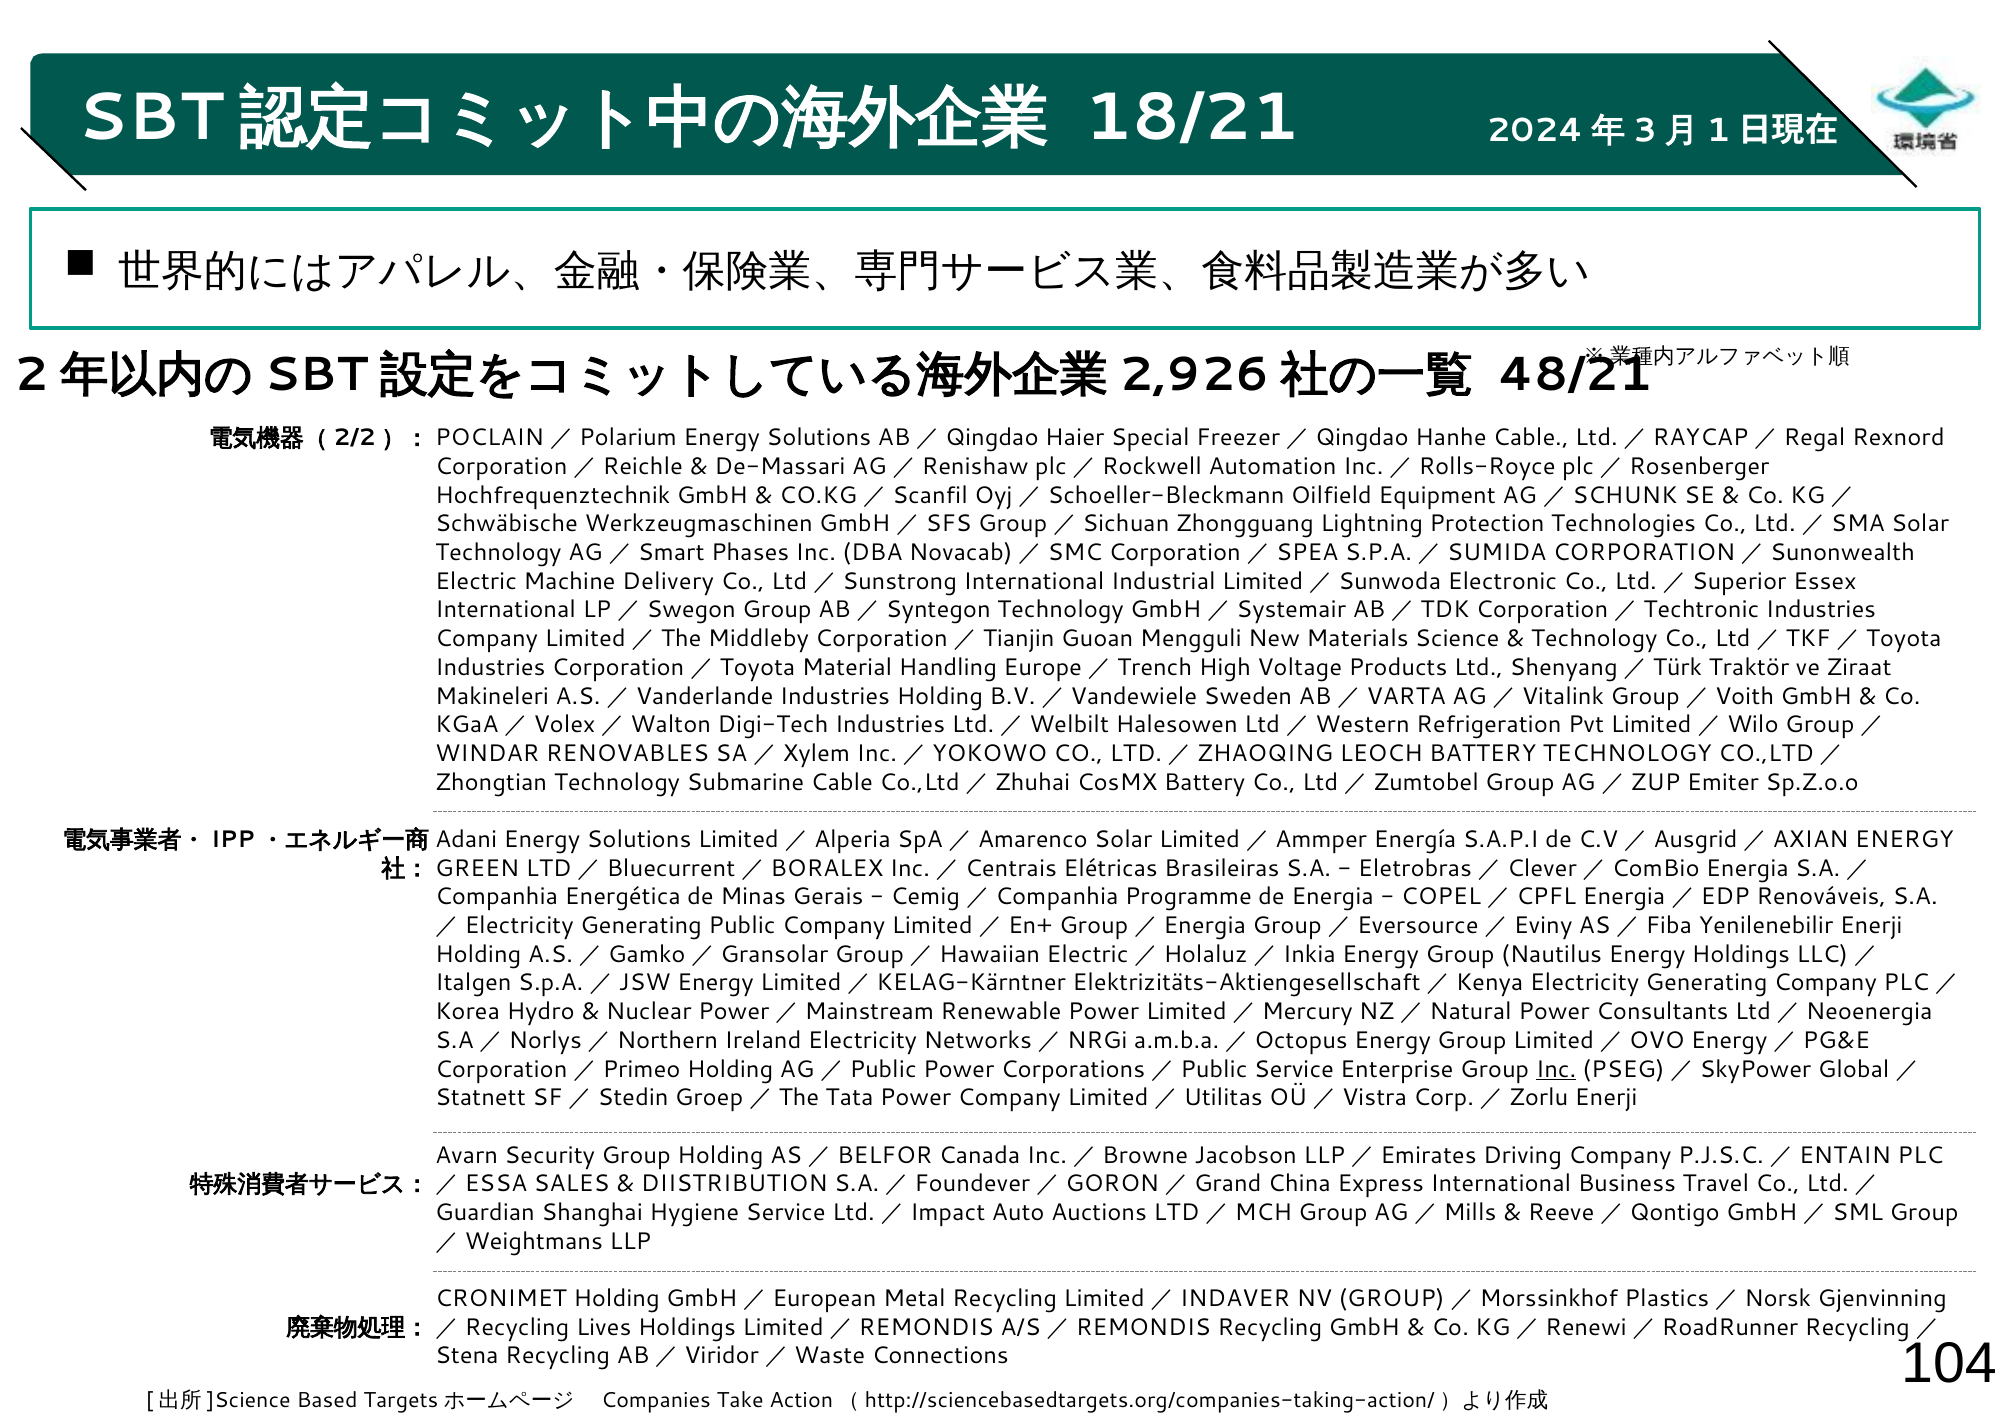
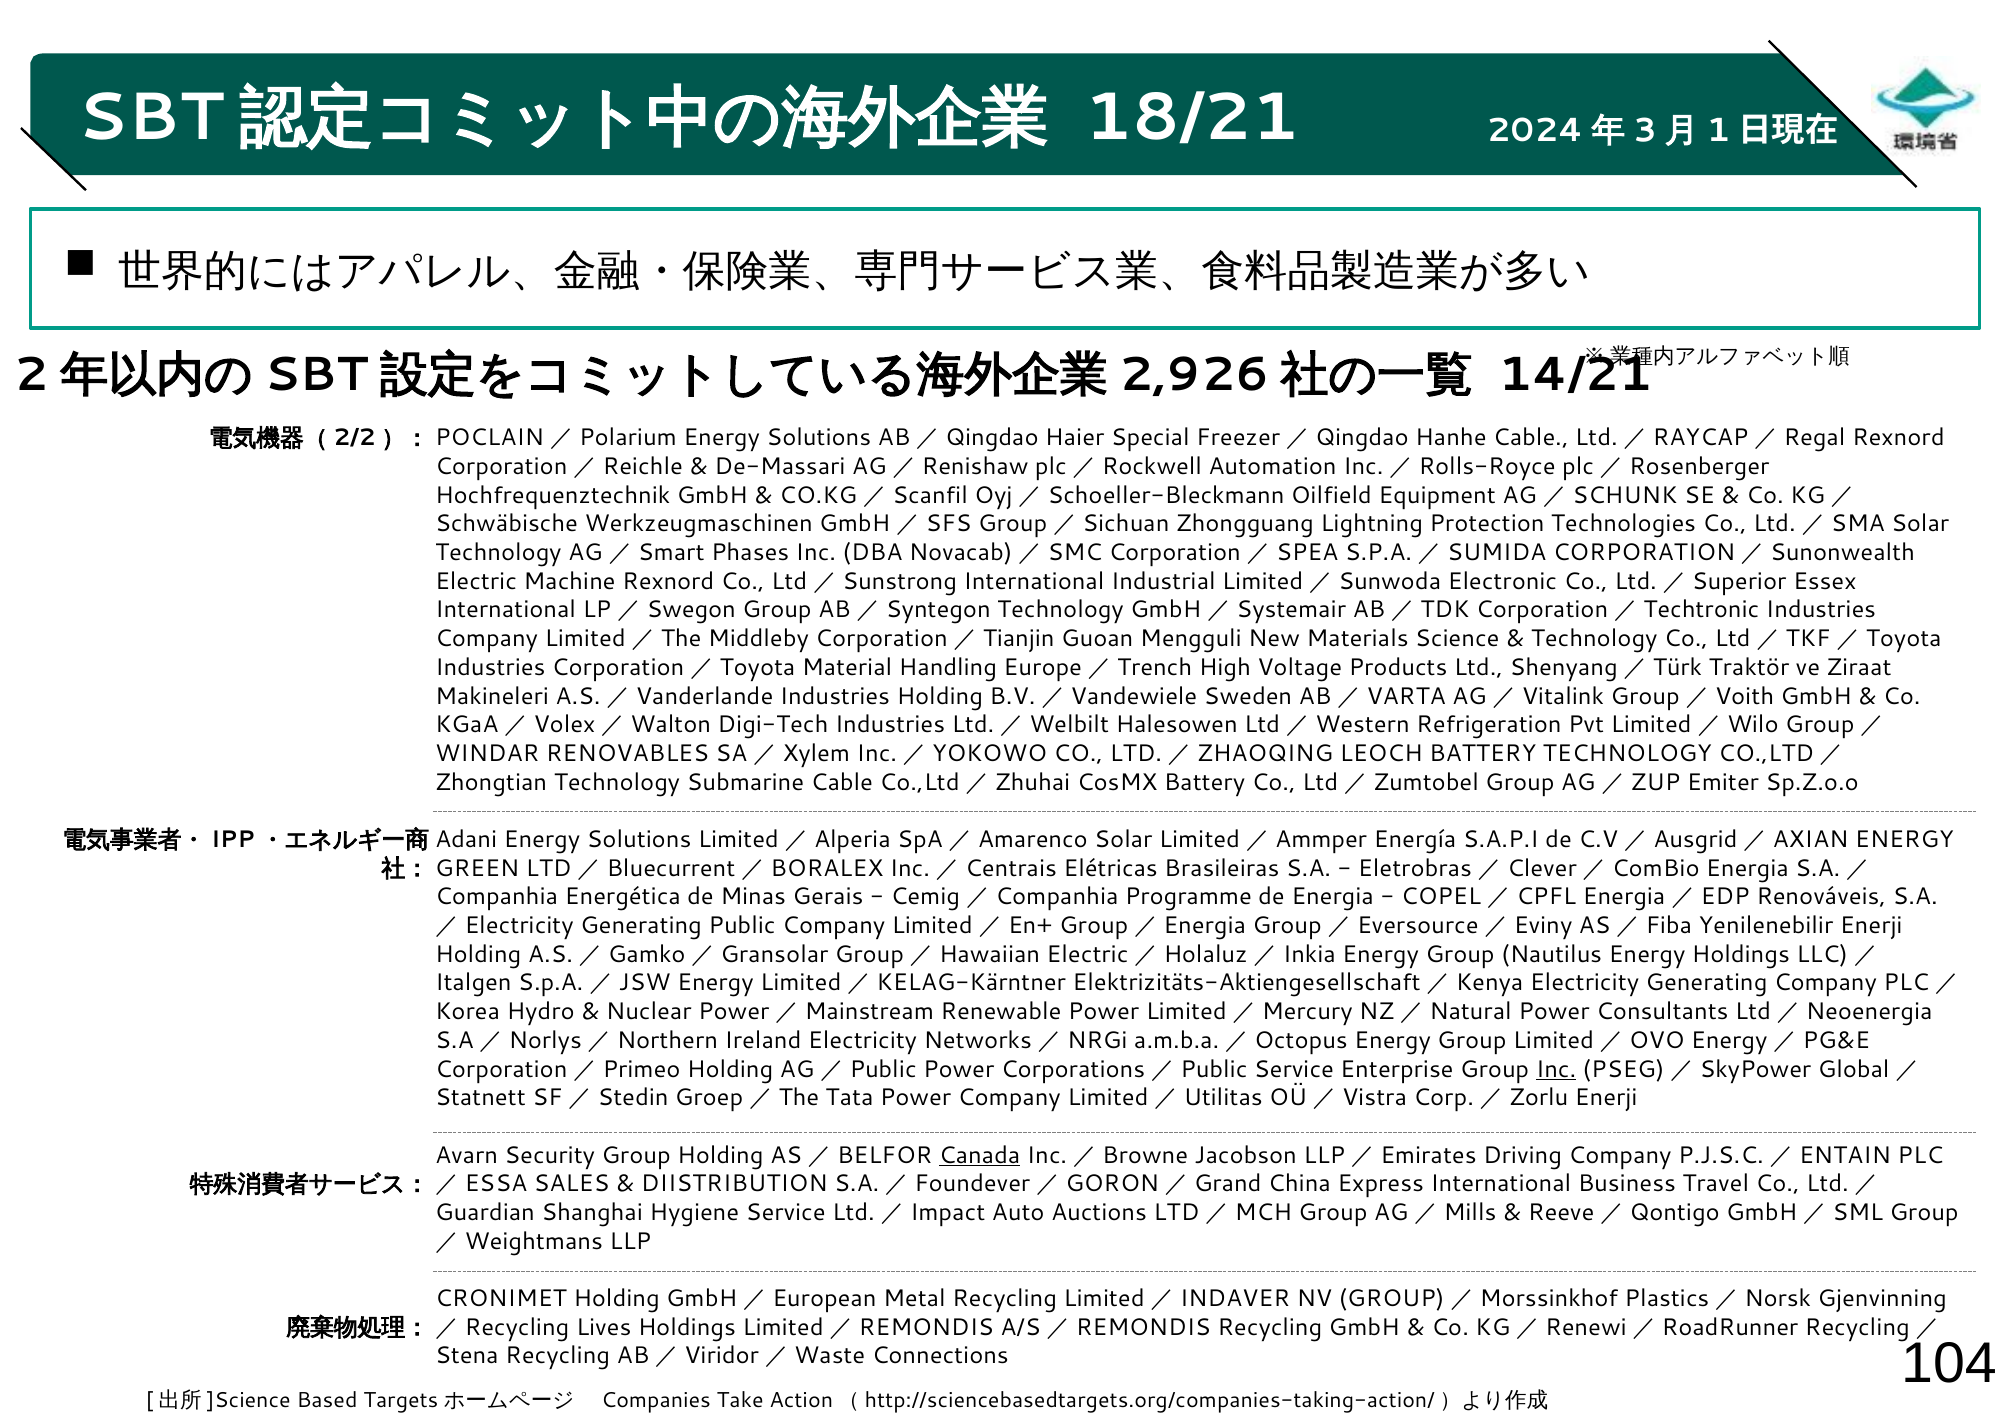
48/21: 48/21 -> 14/21 (1576, 374)
Machine Delivery: Delivery -> Rexnord (668, 581)
Canada underline: none -> present (980, 1155)
